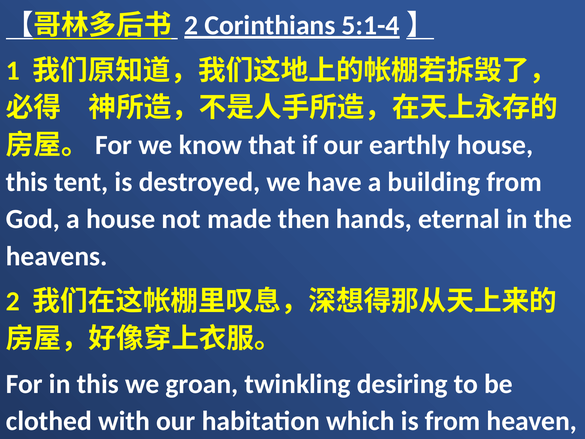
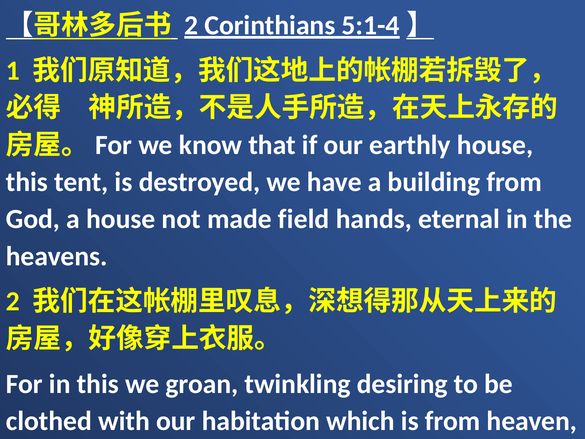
then: then -> field (304, 219)
